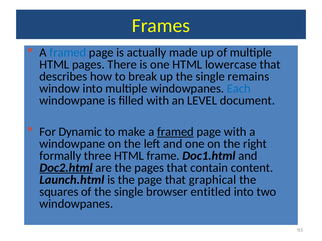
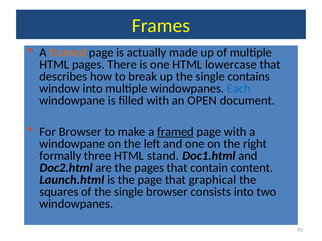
framed colour: blue -> orange (68, 53)
remains: remains -> contains (249, 77)
LEVEL: LEVEL -> OPEN (202, 101)
For Dynamic: Dynamic -> Browser (80, 132)
frame: frame -> stand (163, 156)
Doc2.html underline: present -> none (66, 168)
entitled: entitled -> consists (211, 192)
